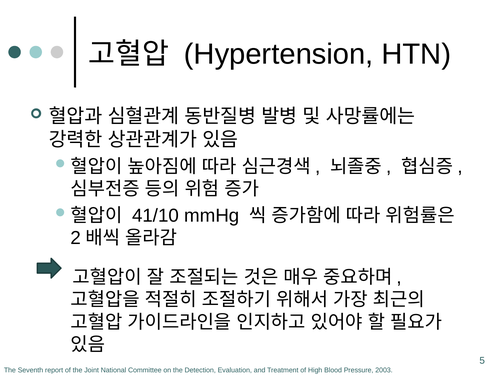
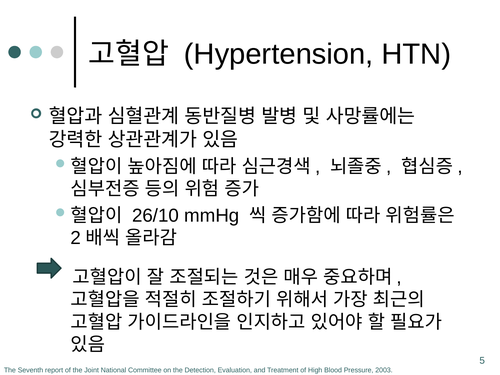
41/10: 41/10 -> 26/10 (156, 215)
